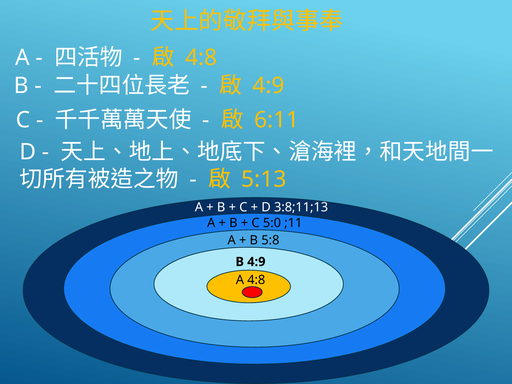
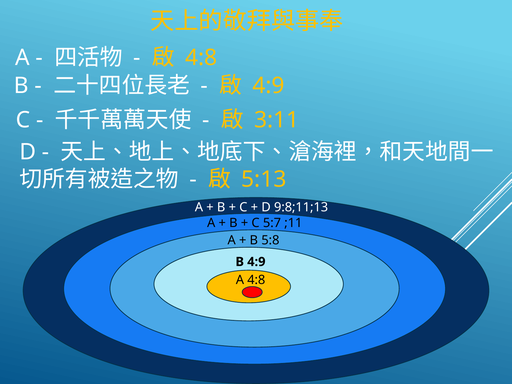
6:11: 6:11 -> 3:11 (277, 120)
3:8;11;13: 3:8;11;13 -> 9:8;11;13 (301, 207)
5:0: 5:0 -> 5:7 (272, 223)
